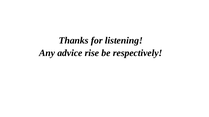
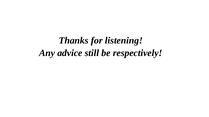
rise: rise -> still (92, 53)
